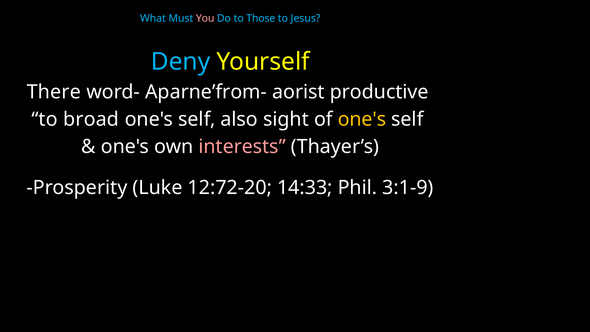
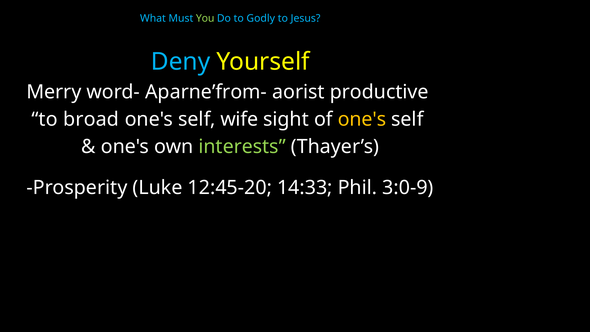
You colour: pink -> light green (205, 18)
Those: Those -> Godly (261, 18)
There: There -> Merry (54, 92)
also: also -> wife (239, 119)
interests colour: pink -> light green (242, 147)
12:72-20: 12:72-20 -> 12:45-20 (230, 188)
3:1-9: 3:1-9 -> 3:0-9 (408, 188)
